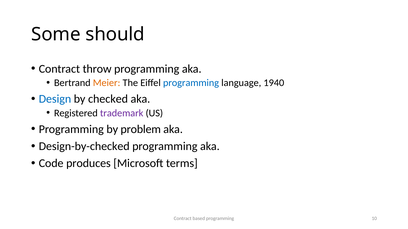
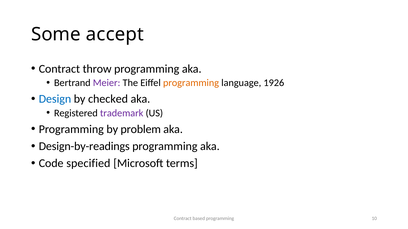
should: should -> accept (115, 34)
Meier colour: orange -> purple (107, 83)
programming colour: blue -> orange (191, 83)
1940: 1940 -> 1926 (274, 83)
Design-by-checked: Design-by-checked -> Design-by-readings (84, 147)
produces: produces -> specified (88, 164)
